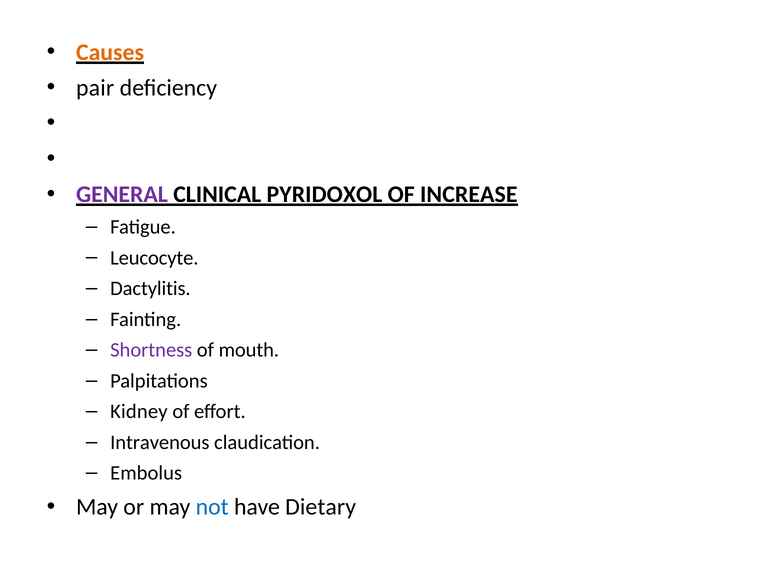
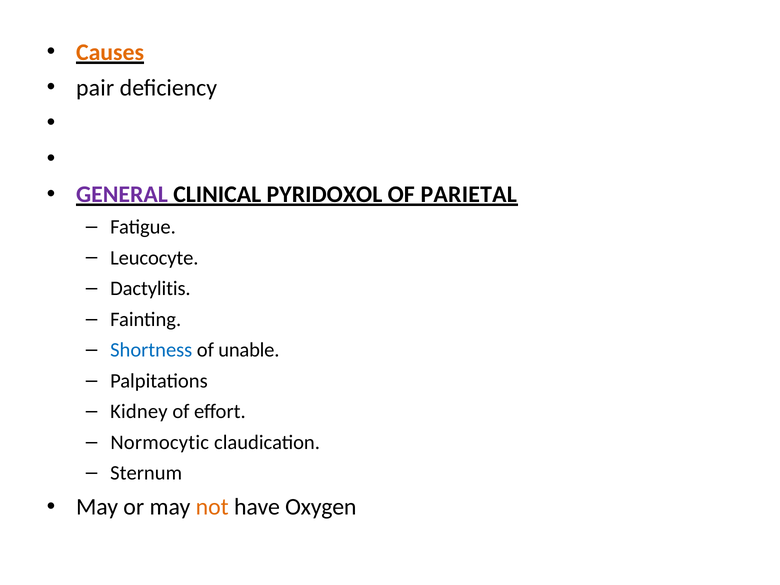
INCREASE: INCREASE -> PARIETAL (469, 194)
Shortness colour: purple -> blue (151, 350)
mouth: mouth -> unable (249, 350)
Intravenous: Intravenous -> Normocytic (160, 442)
Embolus: Embolus -> Sternum (146, 473)
not colour: blue -> orange (212, 507)
Dietary: Dietary -> Oxygen (321, 507)
